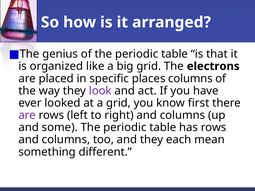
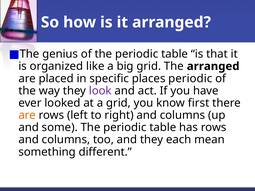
The electrons: electrons -> arranged (213, 66)
places columns: columns -> periodic (190, 79)
are colour: purple -> orange (27, 115)
